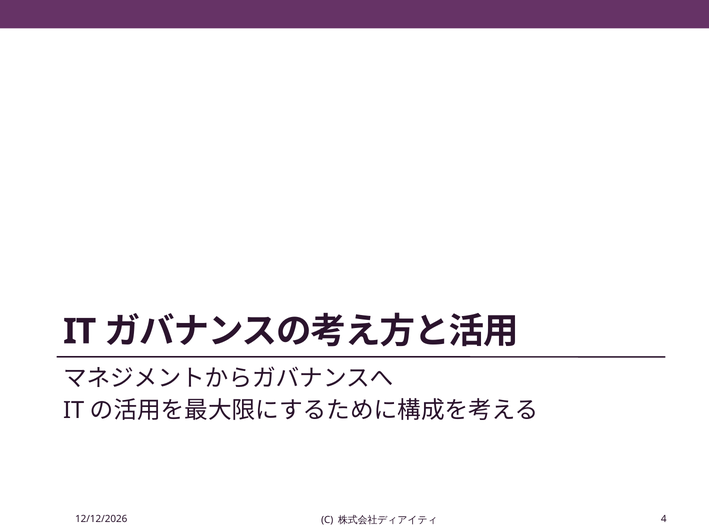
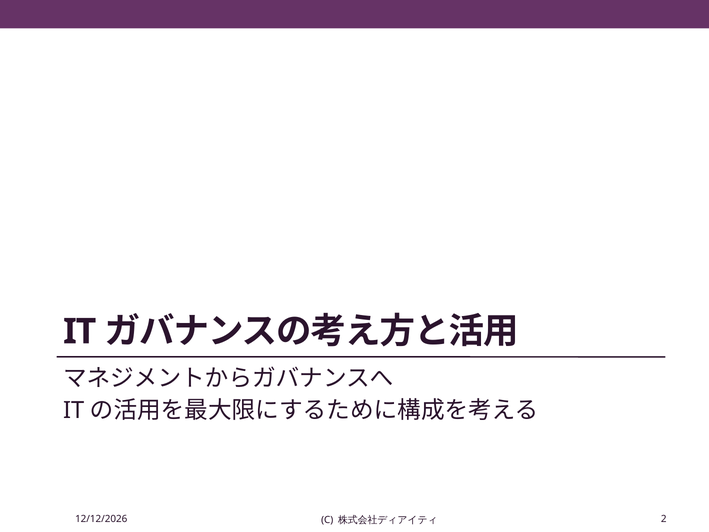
4: 4 -> 2 (664, 519)
